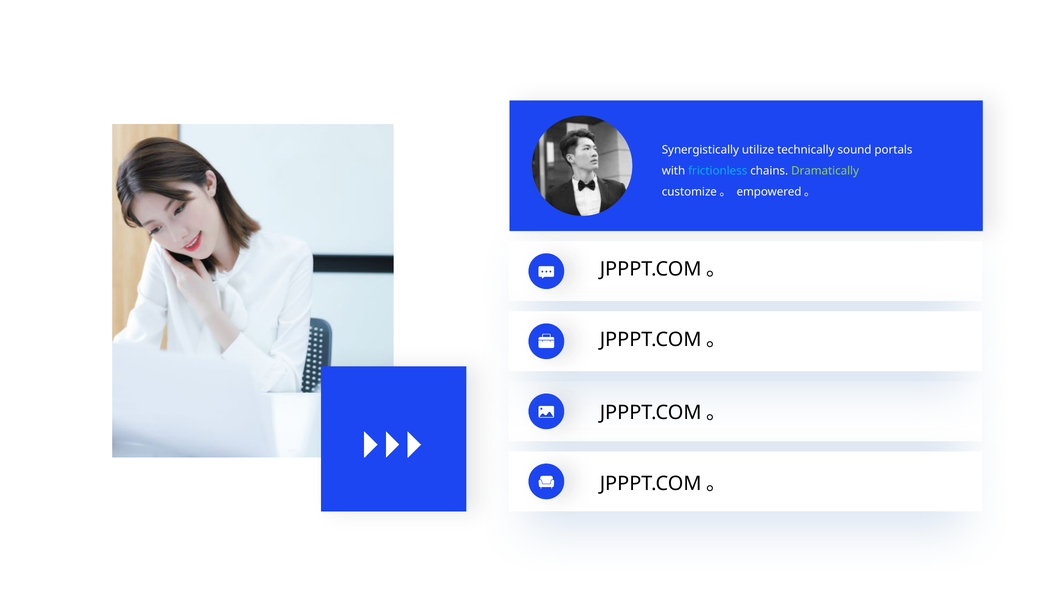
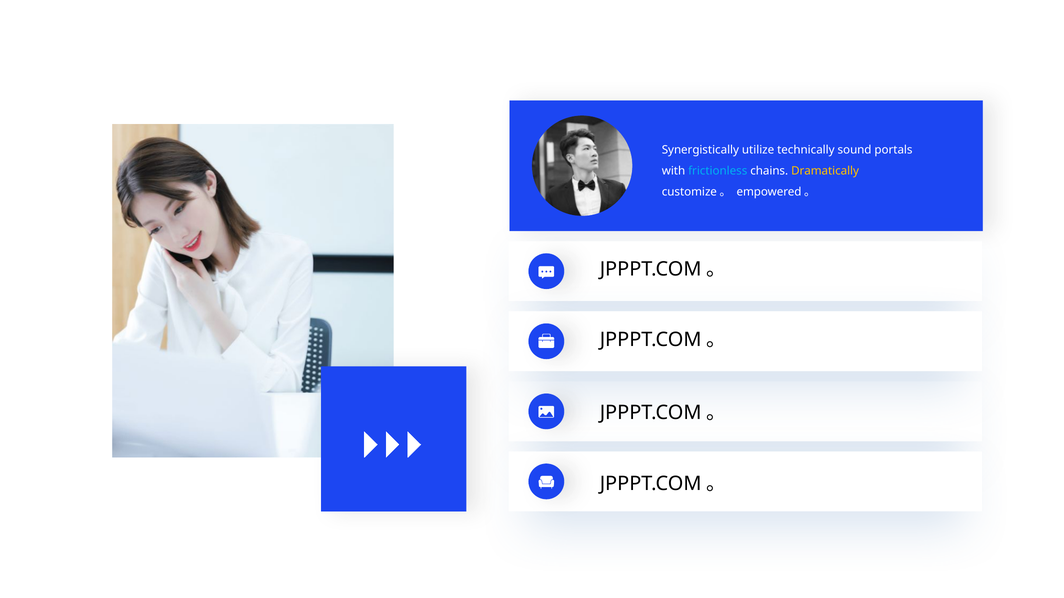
Dramatically colour: light green -> yellow (825, 171)
